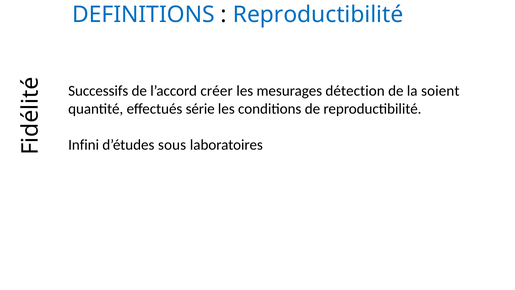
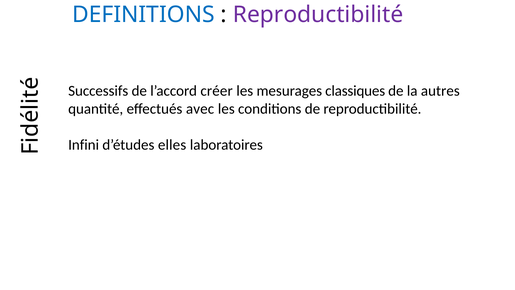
Reproductibilité colour: blue -> purple (318, 15)
détection: détection -> classiques (355, 91)
soient: soient -> autres (440, 91)
série: série -> avec (200, 109)
sous: sous -> elles (172, 145)
